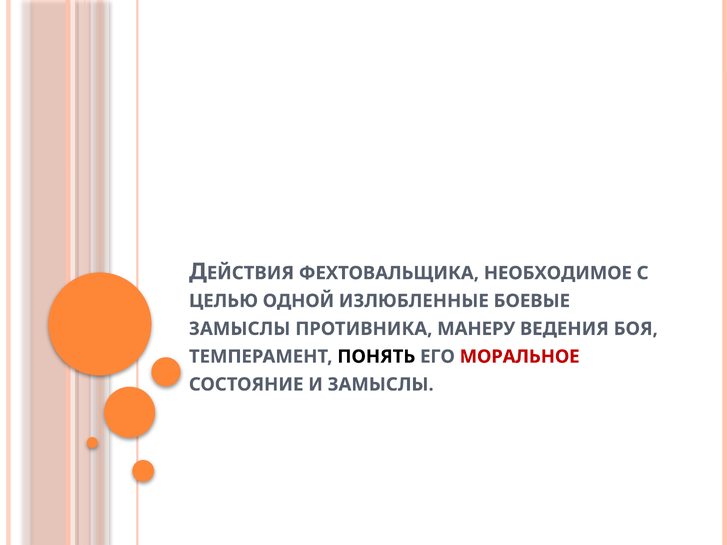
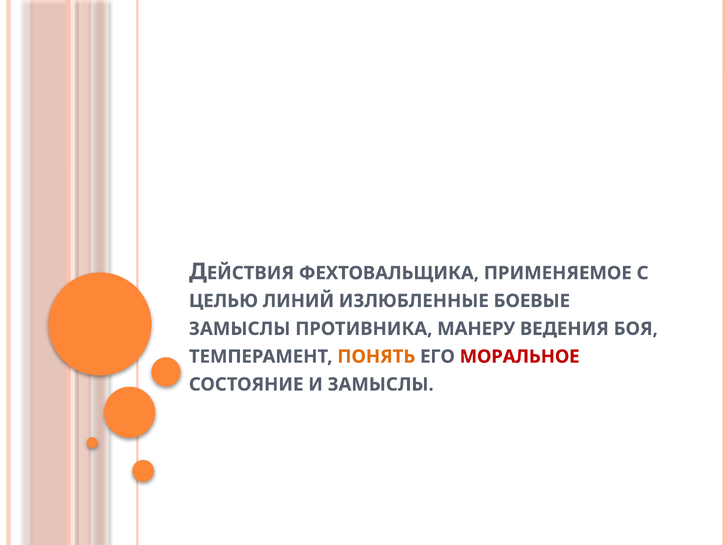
НЕОБХОДИМОЕ: НЕОБХОДИМОЕ -> ПРИМЕНЯЕМОЕ (558, 273)
ОДНОЙ: ОДНОЙ -> ЛИНИЙ (298, 301)
ПОНЯТЬ colour: black -> orange (376, 357)
